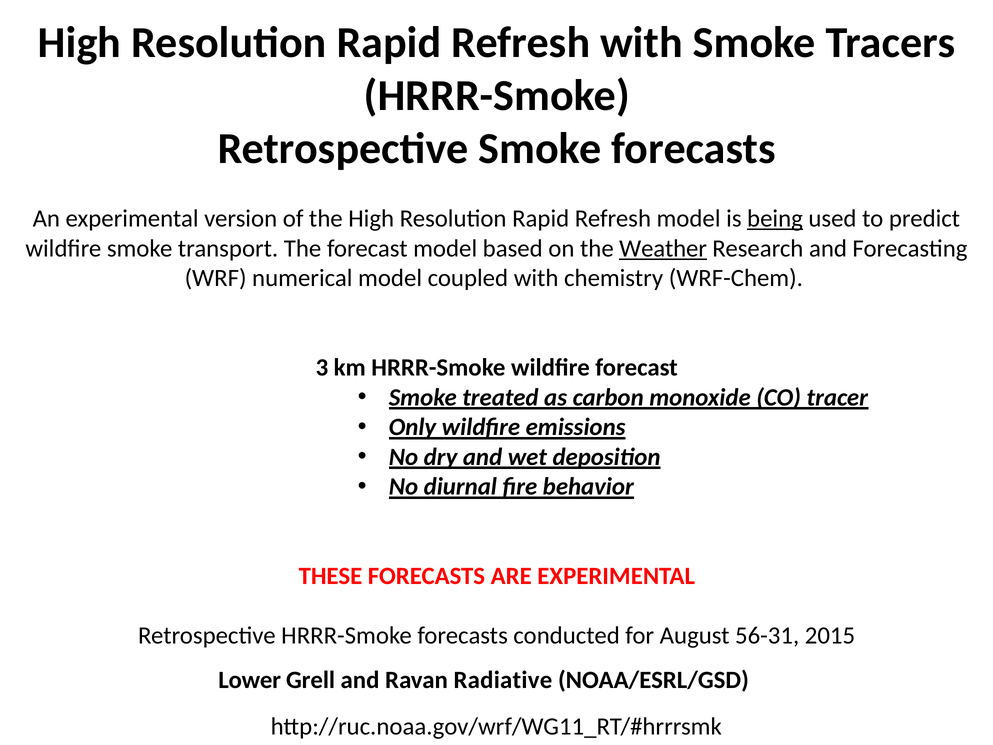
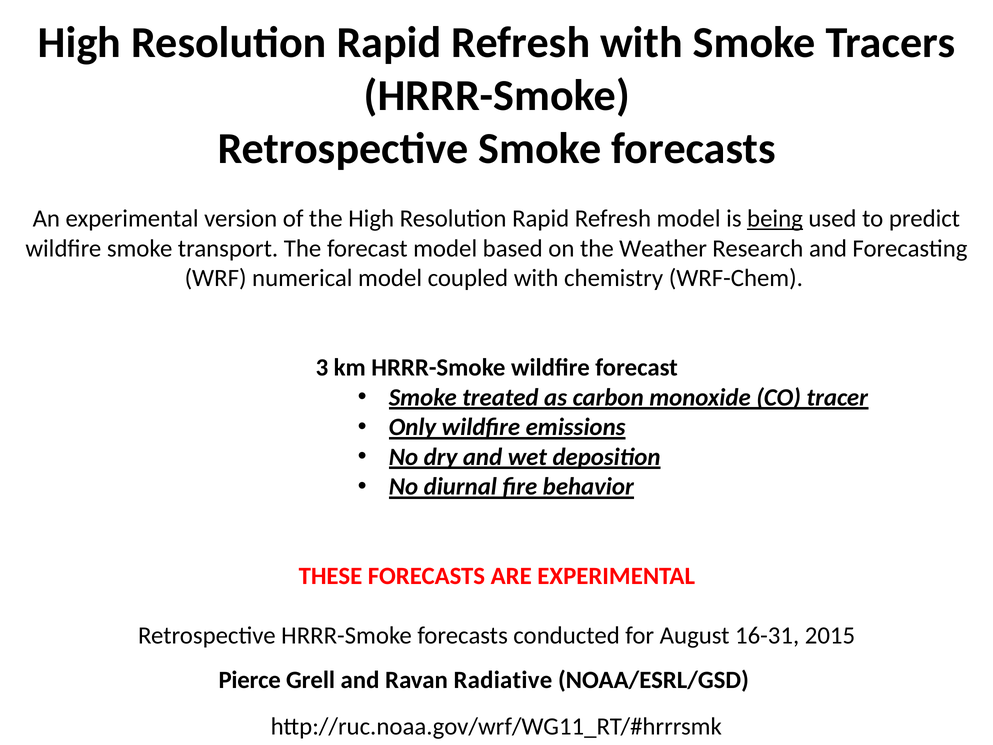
Weather underline: present -> none (663, 248)
56-31: 56-31 -> 16-31 (767, 636)
Lower: Lower -> Pierce (250, 680)
